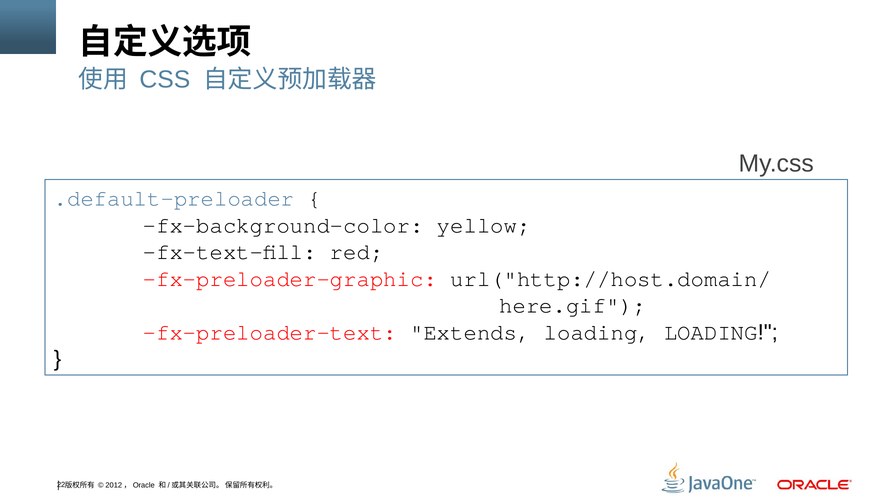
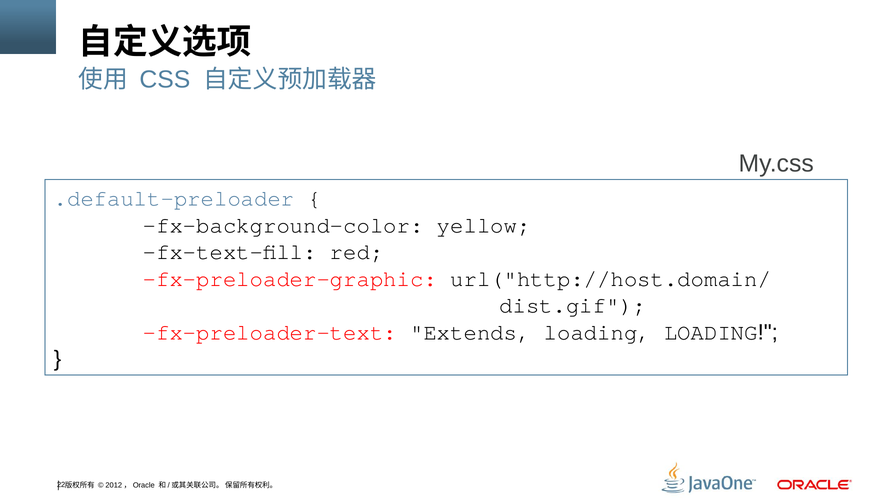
here.gif: here.gif -> dist.gif (573, 306)
